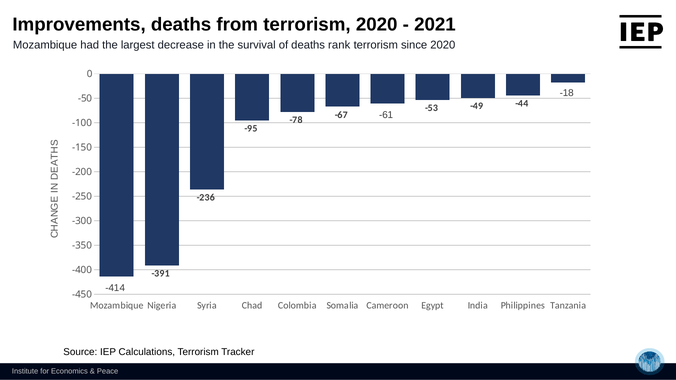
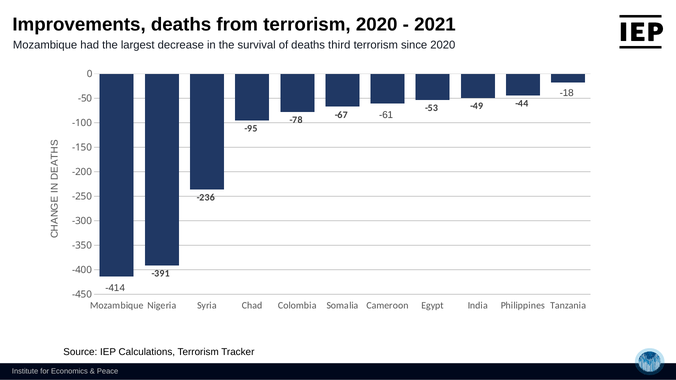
rank: rank -> third (339, 45)
